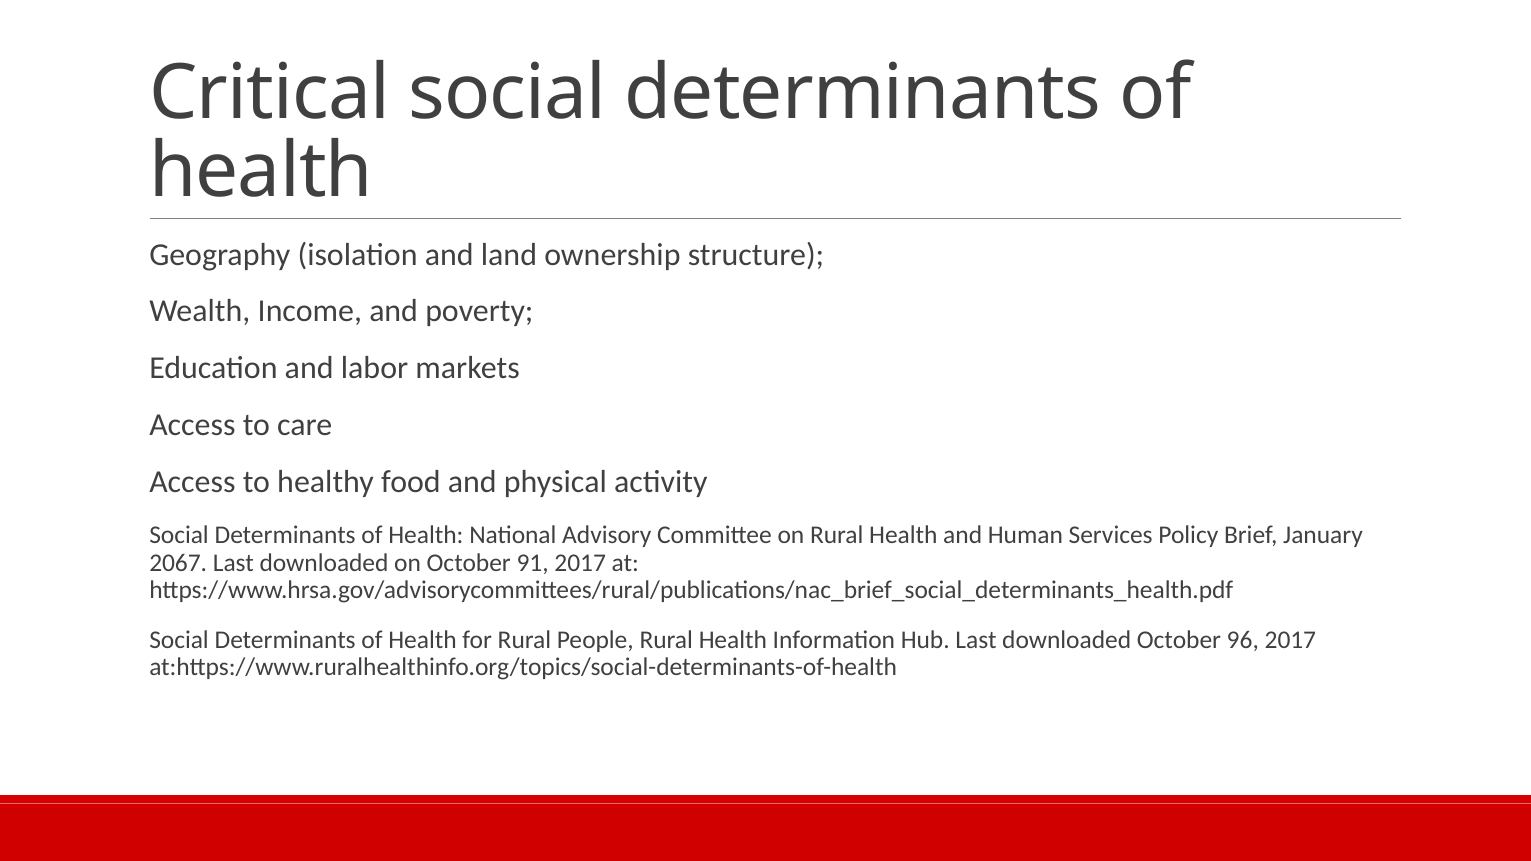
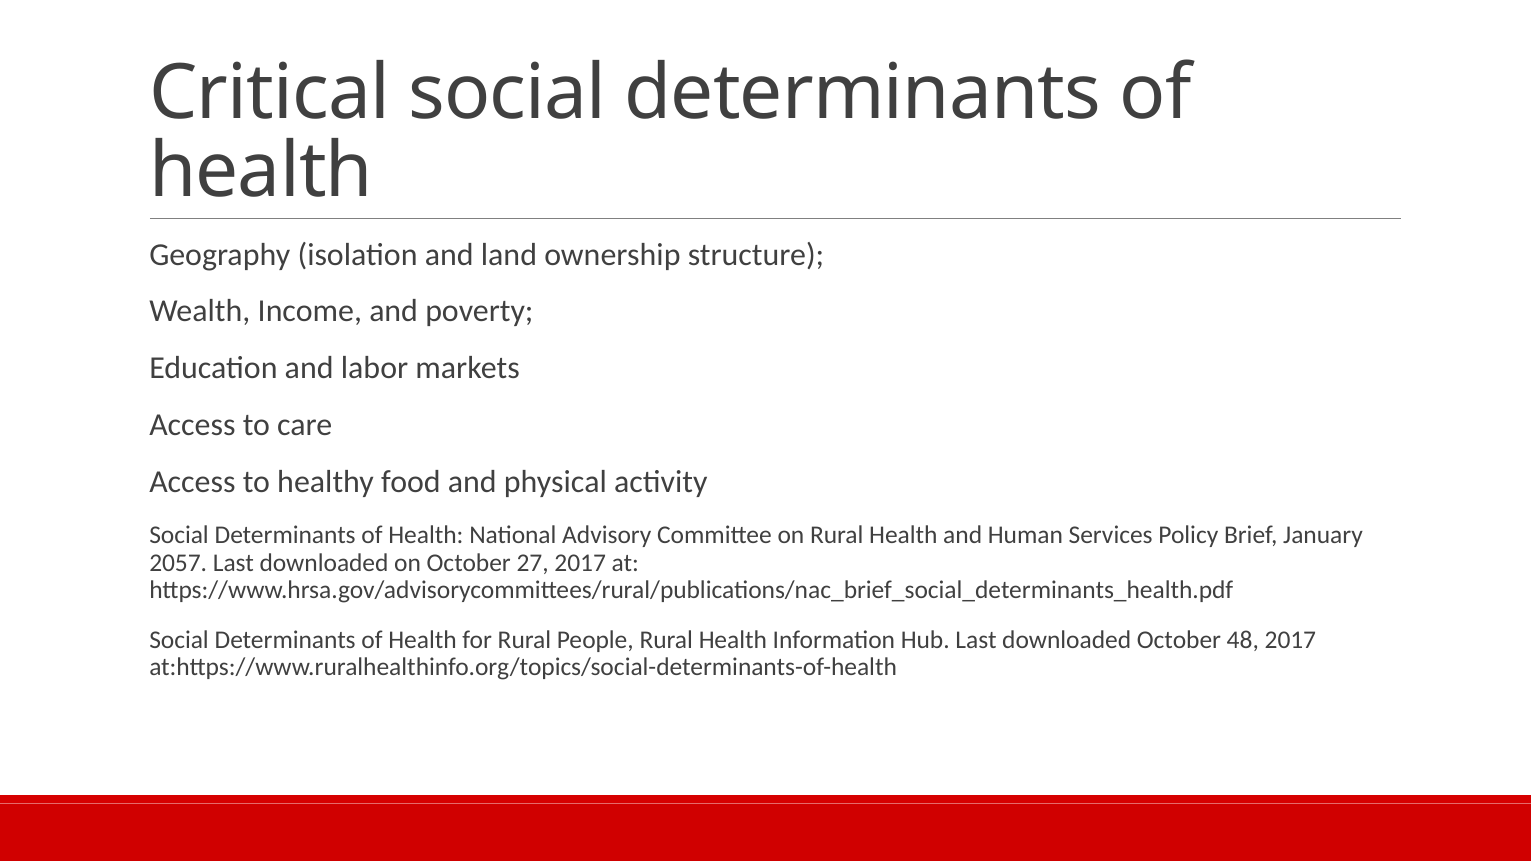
2067: 2067 -> 2057 (178, 563)
91: 91 -> 27 (533, 563)
96: 96 -> 48 (1243, 640)
